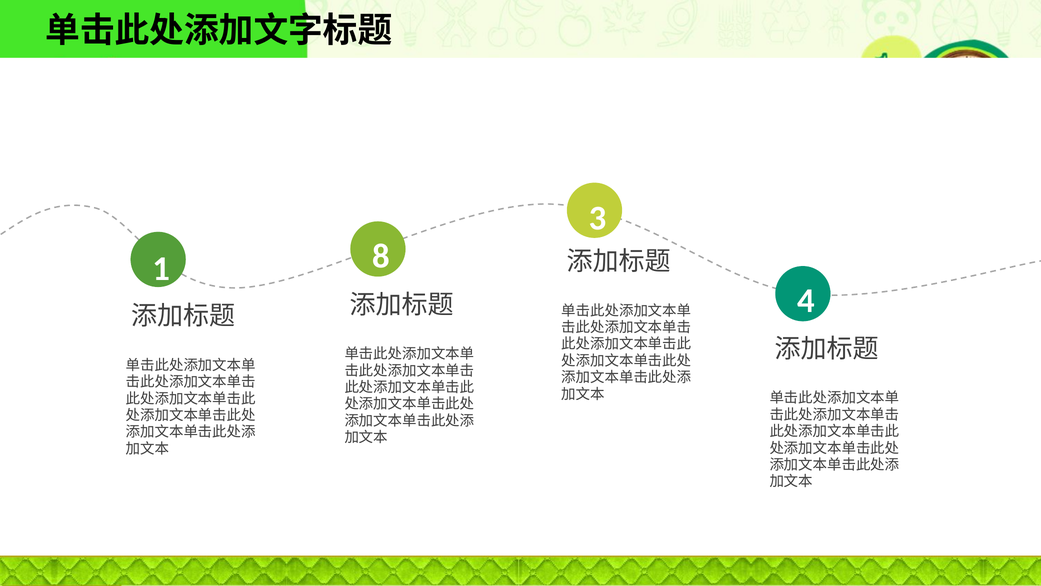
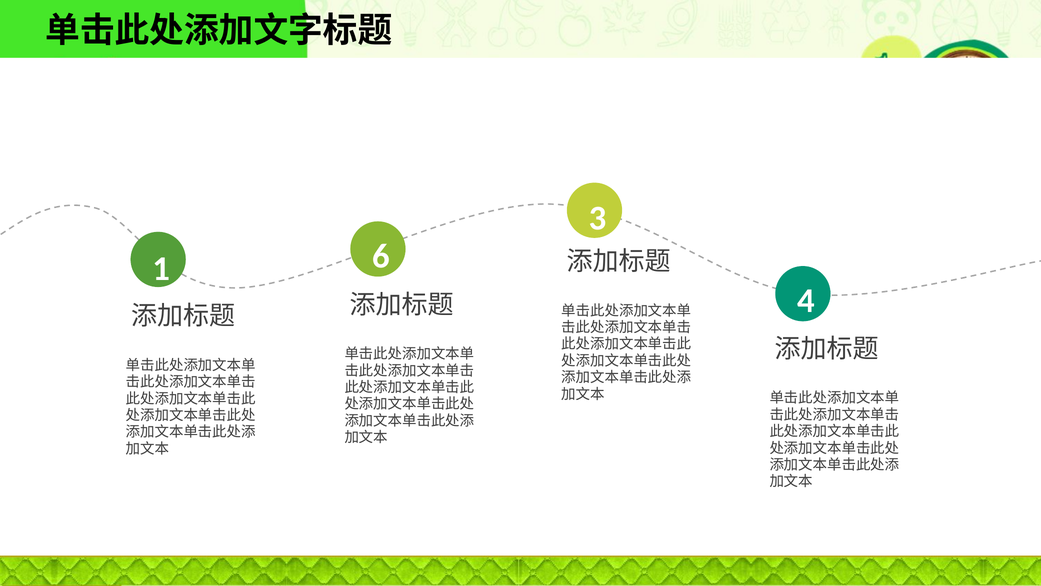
8: 8 -> 6 (381, 256)
